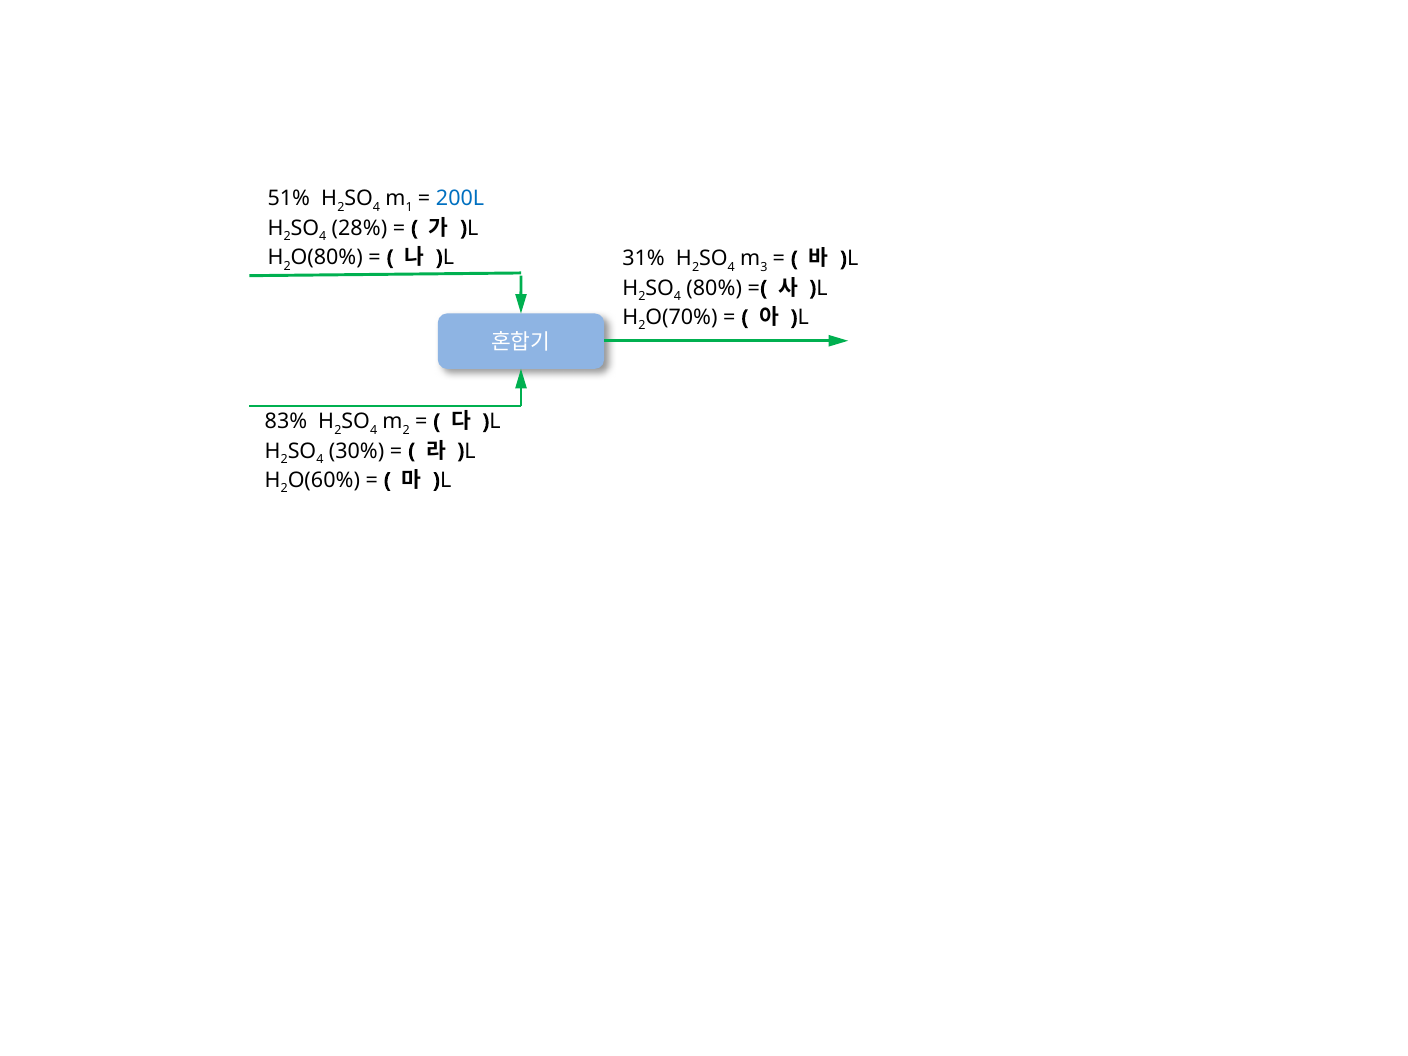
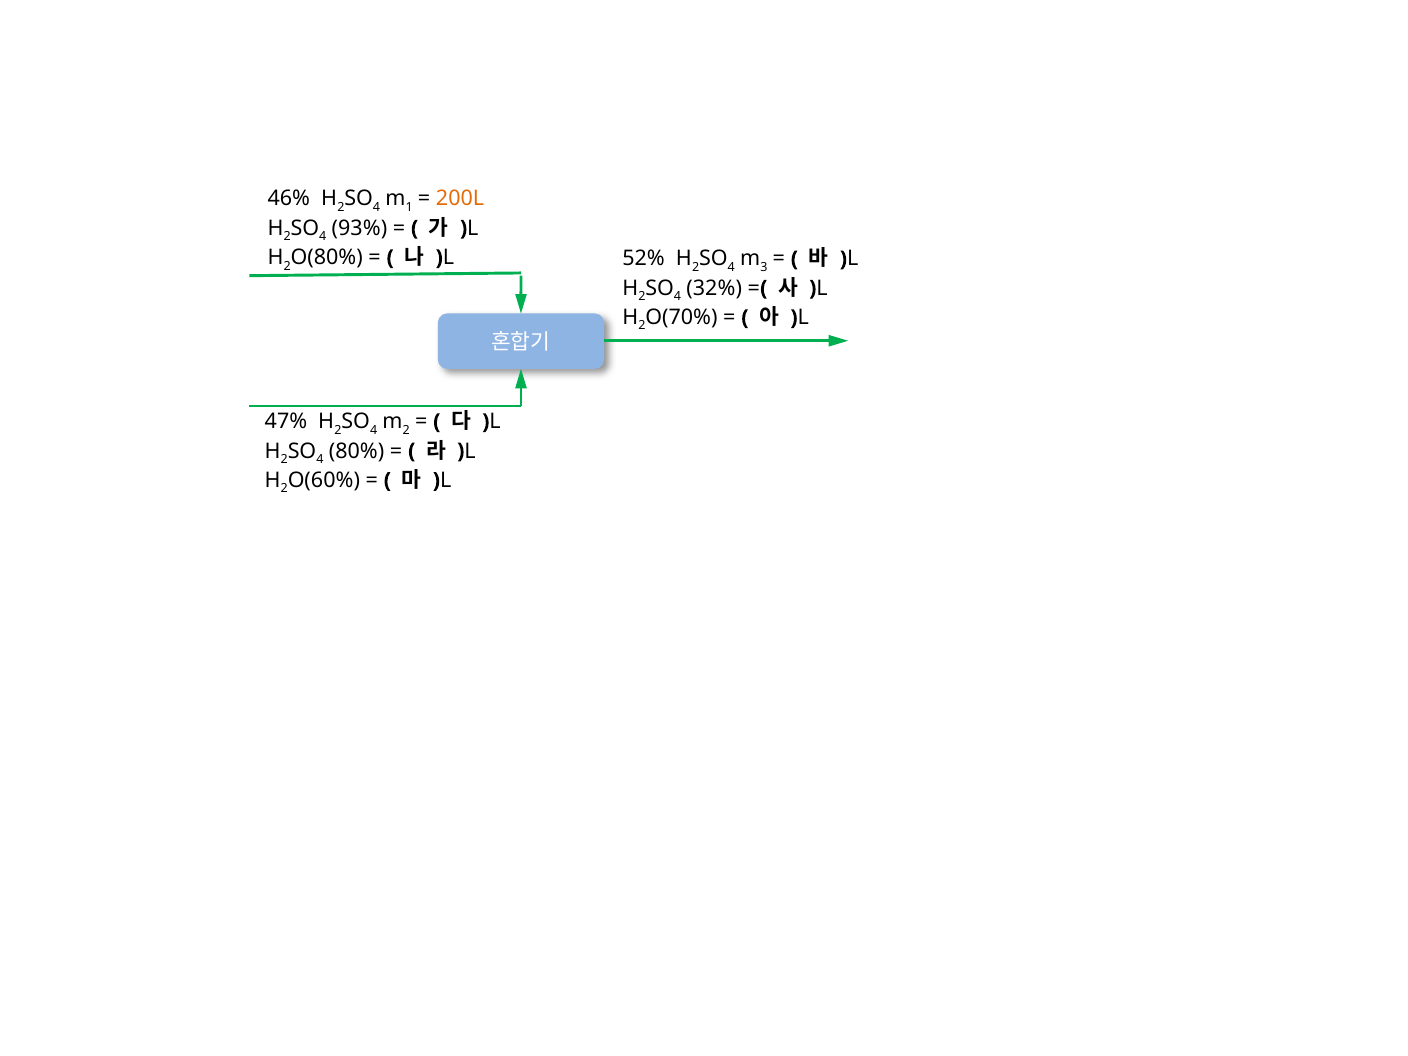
51%: 51% -> 46% (289, 199)
200L colour: blue -> orange (460, 199)
28%: 28% -> 93% (359, 228)
31%: 31% -> 52% (644, 259)
80%: 80% -> 32% (714, 288)
83%: 83% -> 47% (286, 422)
30%: 30% -> 80% (357, 451)
